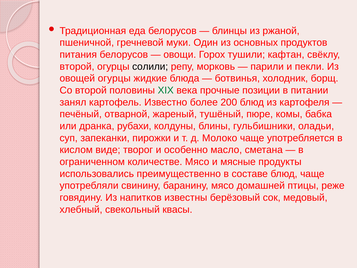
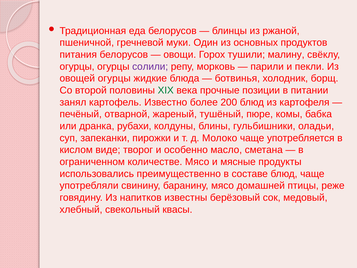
кафтан: кафтан -> малину (286, 55)
второй: второй -> огурцы (77, 66)
солили colour: black -> purple (150, 66)
